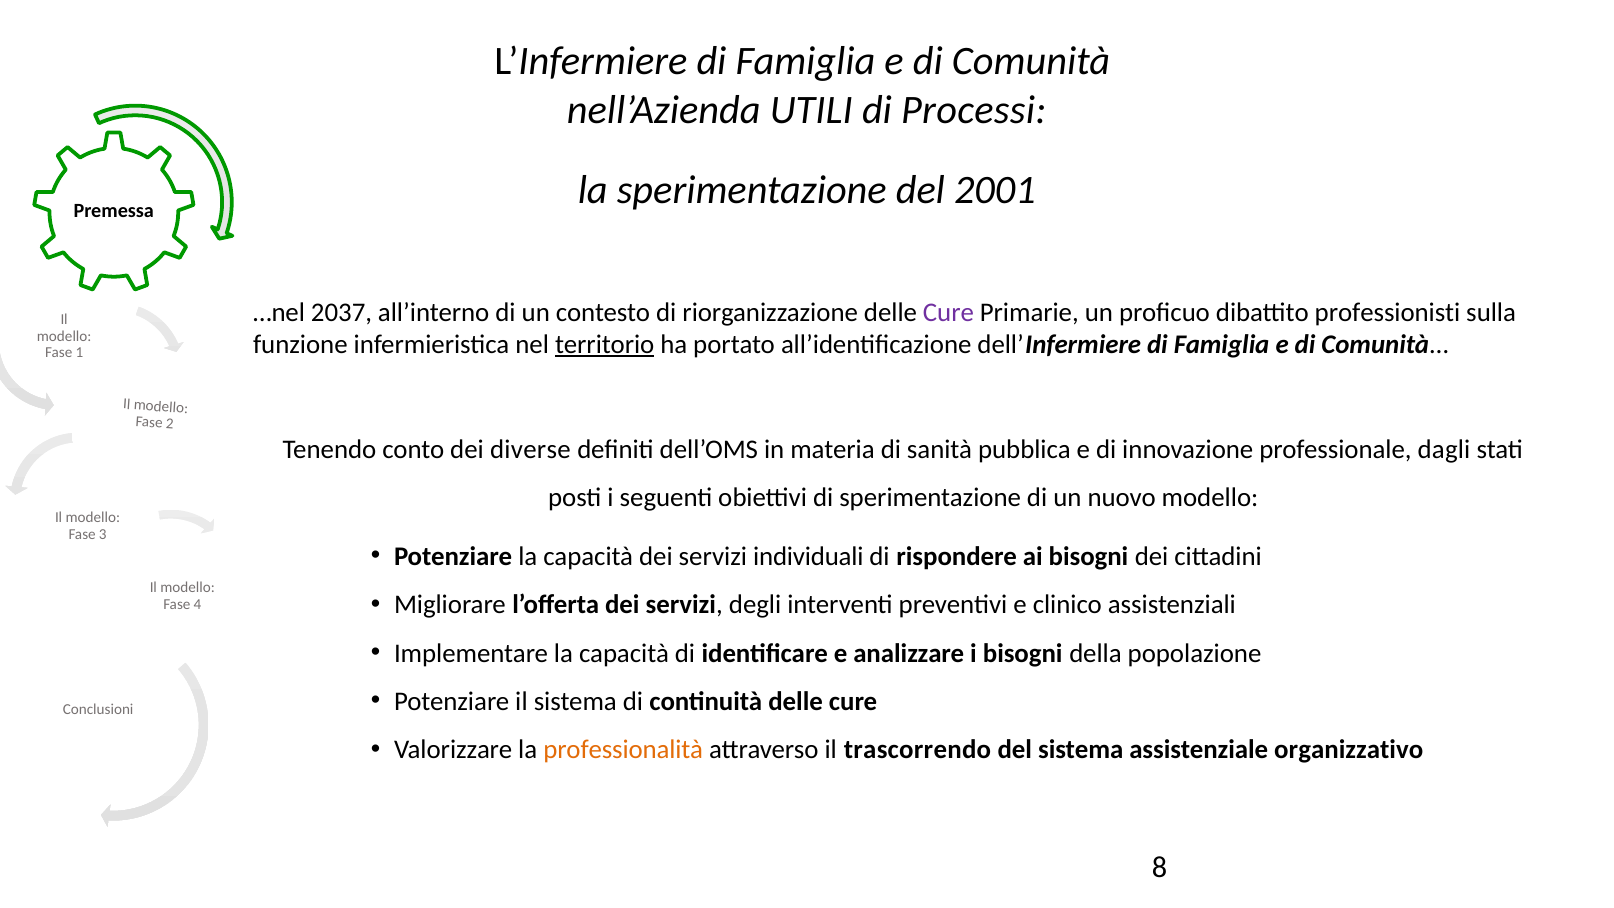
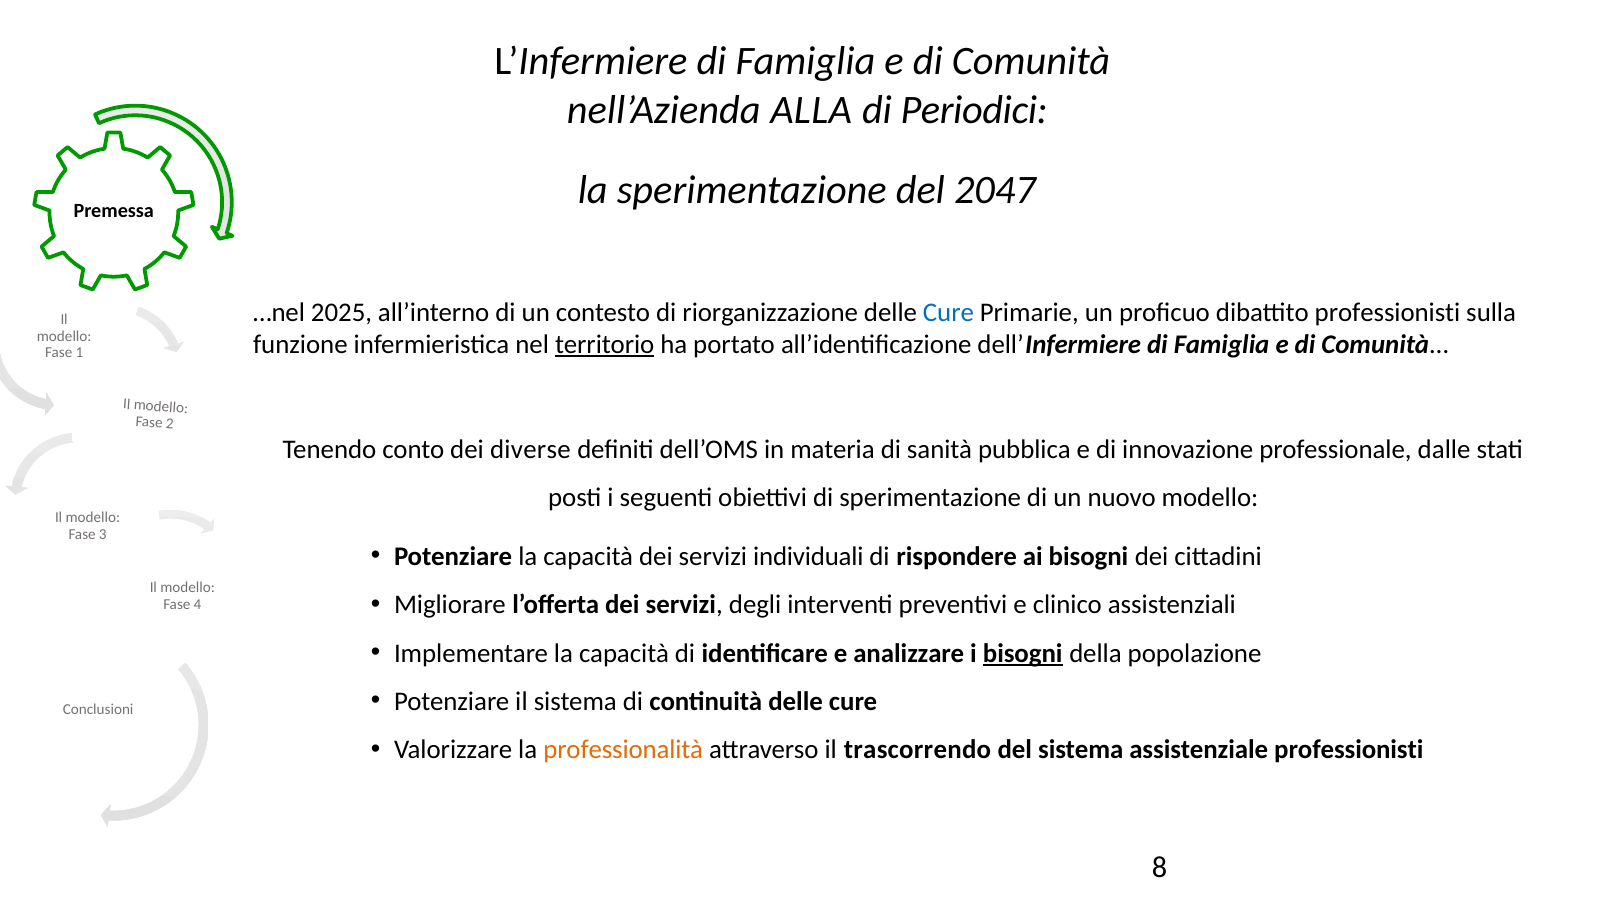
UTILI: UTILI -> ALLA (811, 110)
Processi: Processi -> Periodici (974, 110)
2001: 2001 -> 2047 (995, 191)
2037: 2037 -> 2025 (342, 312)
Cure colour: purple -> blue (948, 312)
dagli: dagli -> dalle (1444, 449)
bisogni underline: none -> present (1023, 653)
assistenziale organizzativo: organizzativo -> professionisti (1349, 750)
